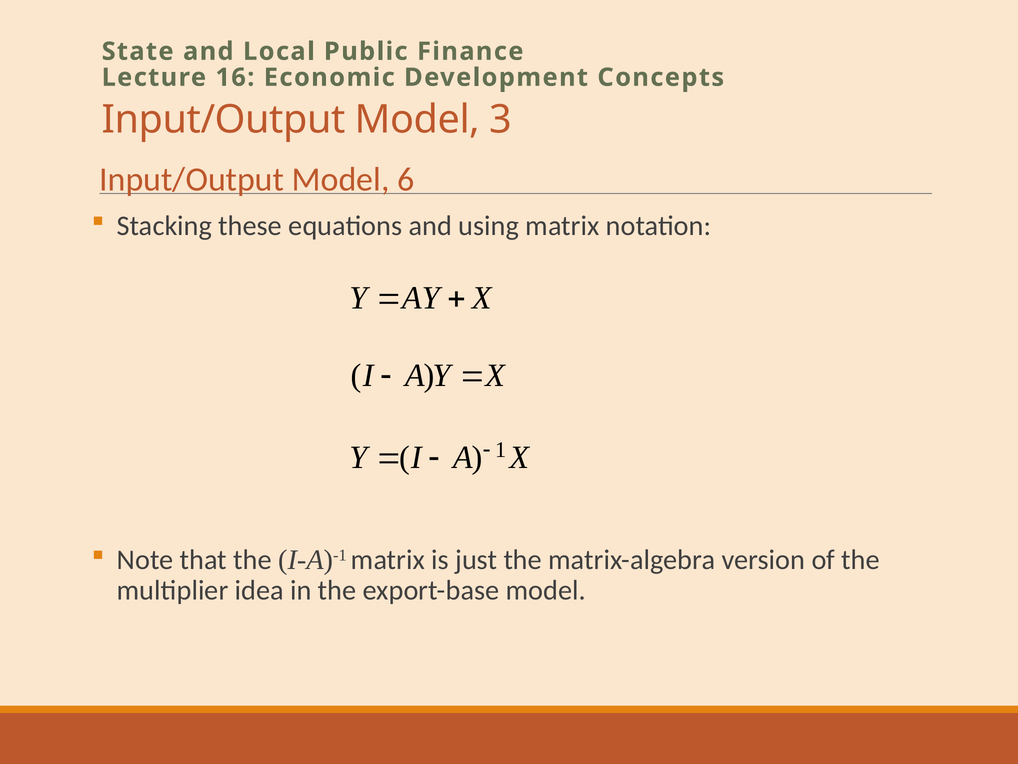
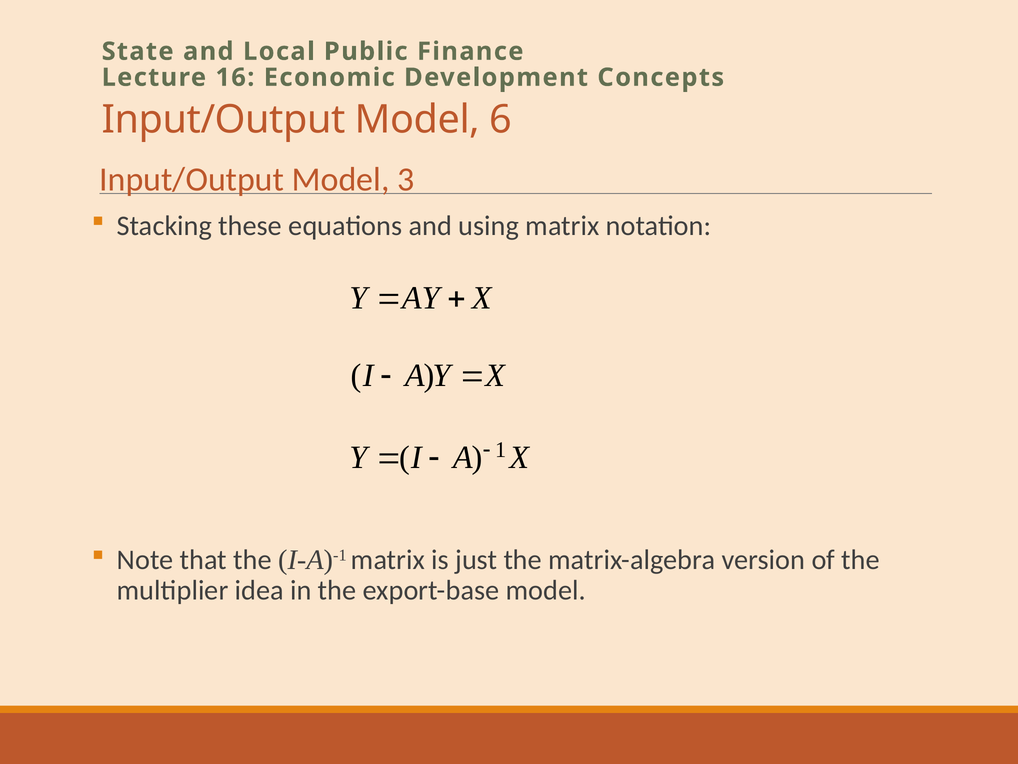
3: 3 -> 6 (501, 120)
6: 6 -> 3 (406, 179)
